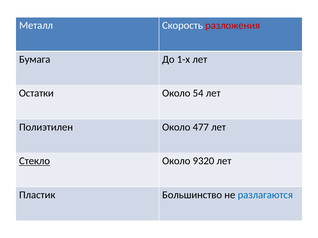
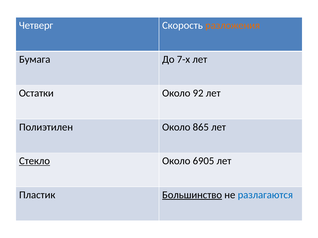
Металл: Металл -> Четверг (36, 26)
разложения colour: red -> orange (233, 26)
1-х: 1-х -> 7-х (183, 59)
54: 54 -> 92 (198, 93)
477: 477 -> 865 (201, 127)
9320: 9320 -> 6905 (203, 161)
Большинство underline: none -> present (192, 195)
